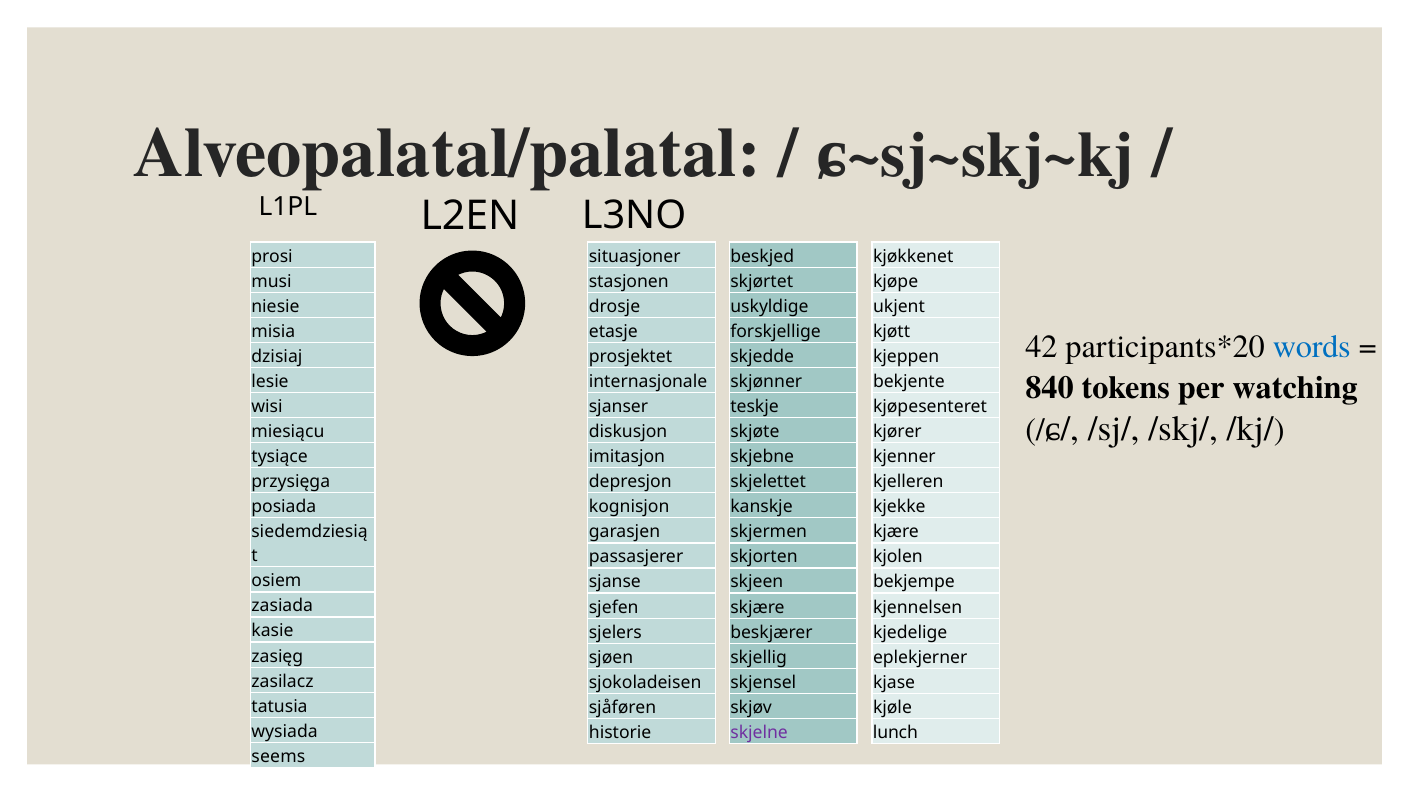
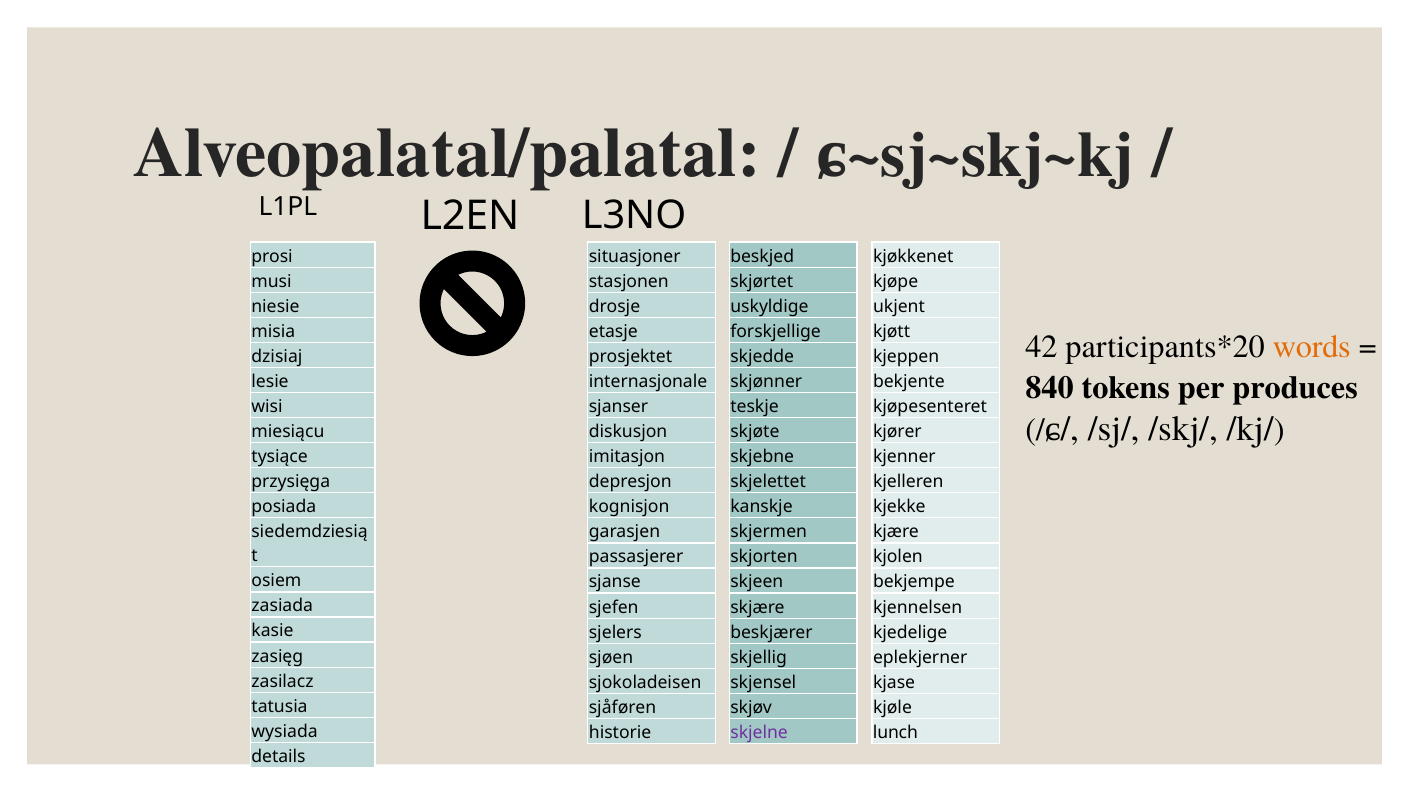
words colour: blue -> orange (1312, 347)
watching: watching -> produces (1295, 388)
seems: seems -> details (279, 757)
